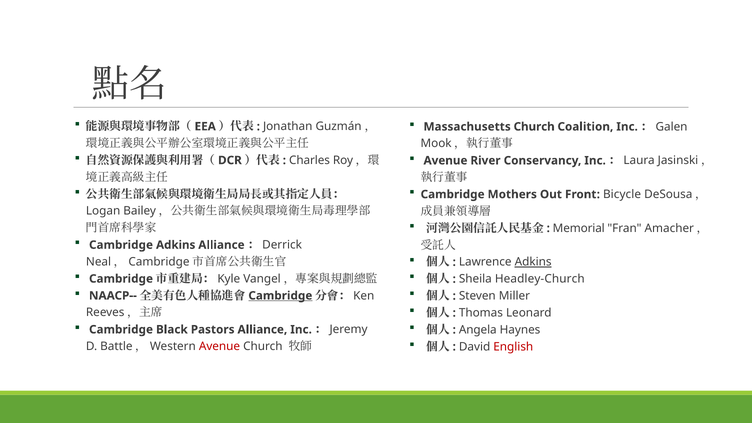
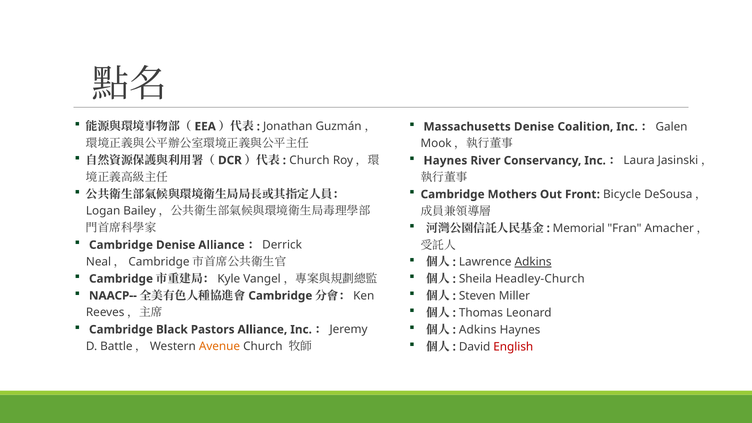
Massachusetts Church: Church -> Denise (534, 127)
Charles: Charles -> Church (309, 160)
Avenue: Avenue -> Haynes (445, 161)
Cambridge Adkins: Adkins -> Denise (176, 245)
Cambridge underline: present -> none (280, 296)
Angela: Angela -> Adkins (478, 330)
Avenue colour: red -> orange (220, 346)
